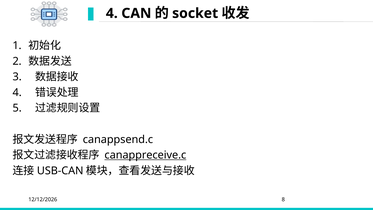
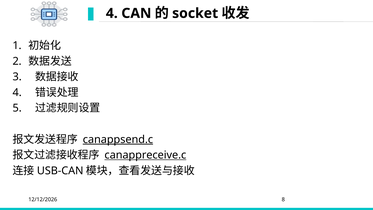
canappsend.c underline: none -> present (118, 139)
